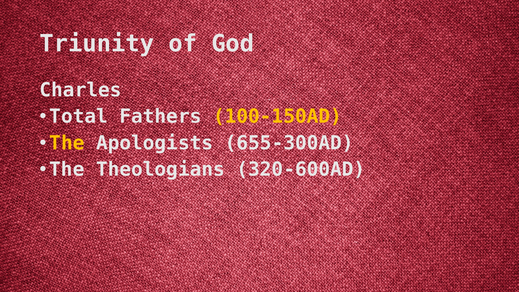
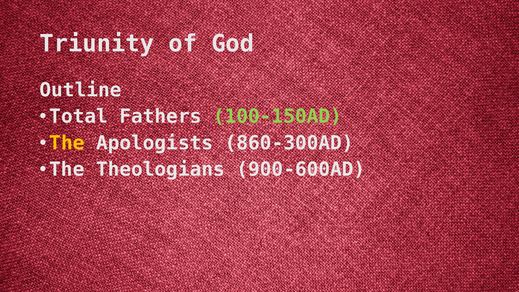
Charles: Charles -> Outline (81, 90)
100-150AD colour: yellow -> light green (278, 116)
655-300AD: 655-300AD -> 860-300AD (289, 143)
320-600AD: 320-600AD -> 900-600AD (301, 169)
